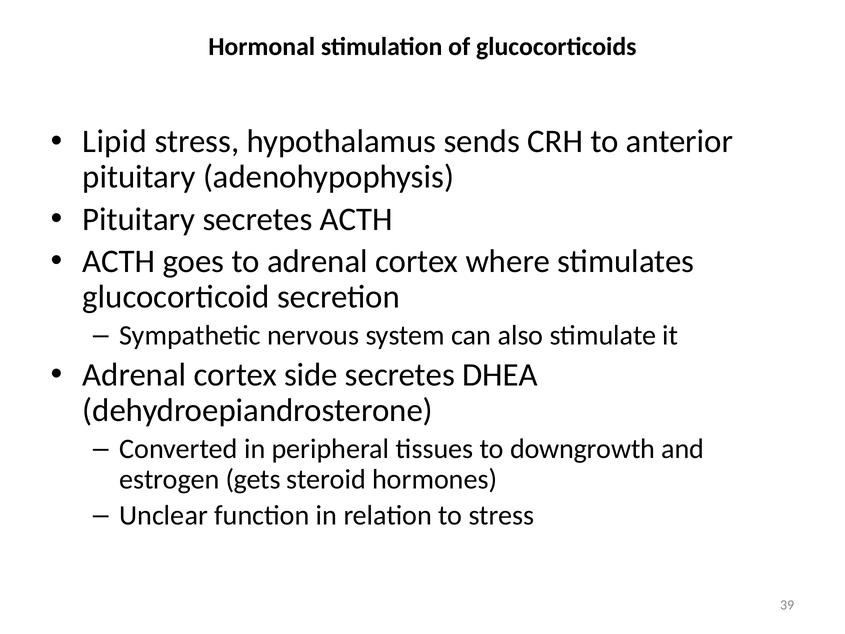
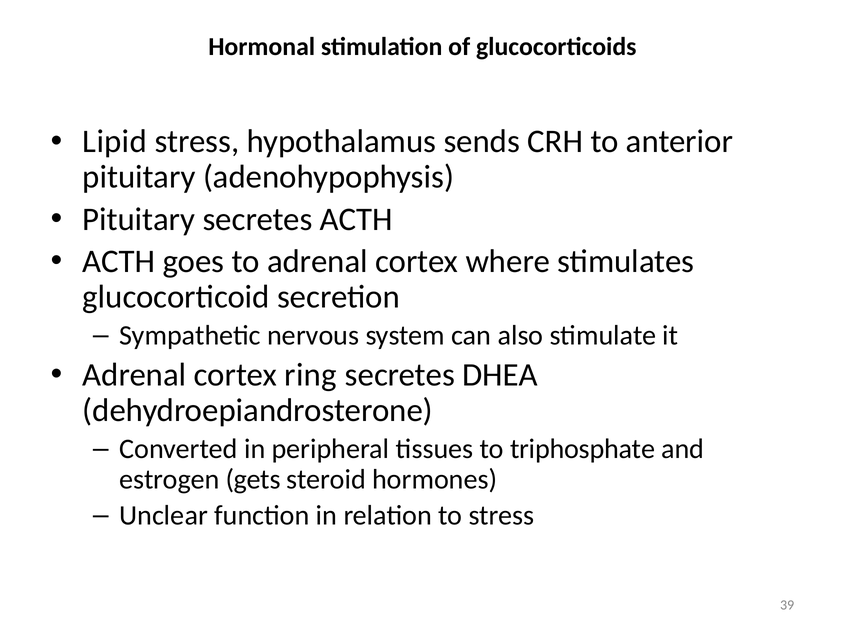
side: side -> ring (311, 375)
downgrowth: downgrowth -> triphosphate (583, 449)
